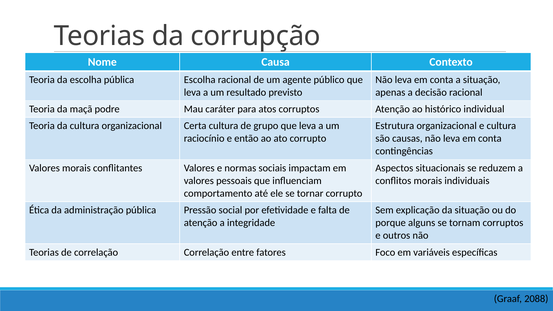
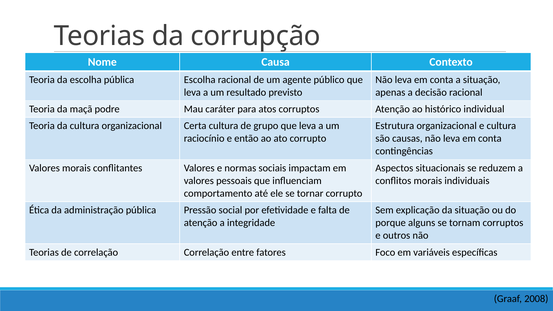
2088: 2088 -> 2008 (536, 299)
